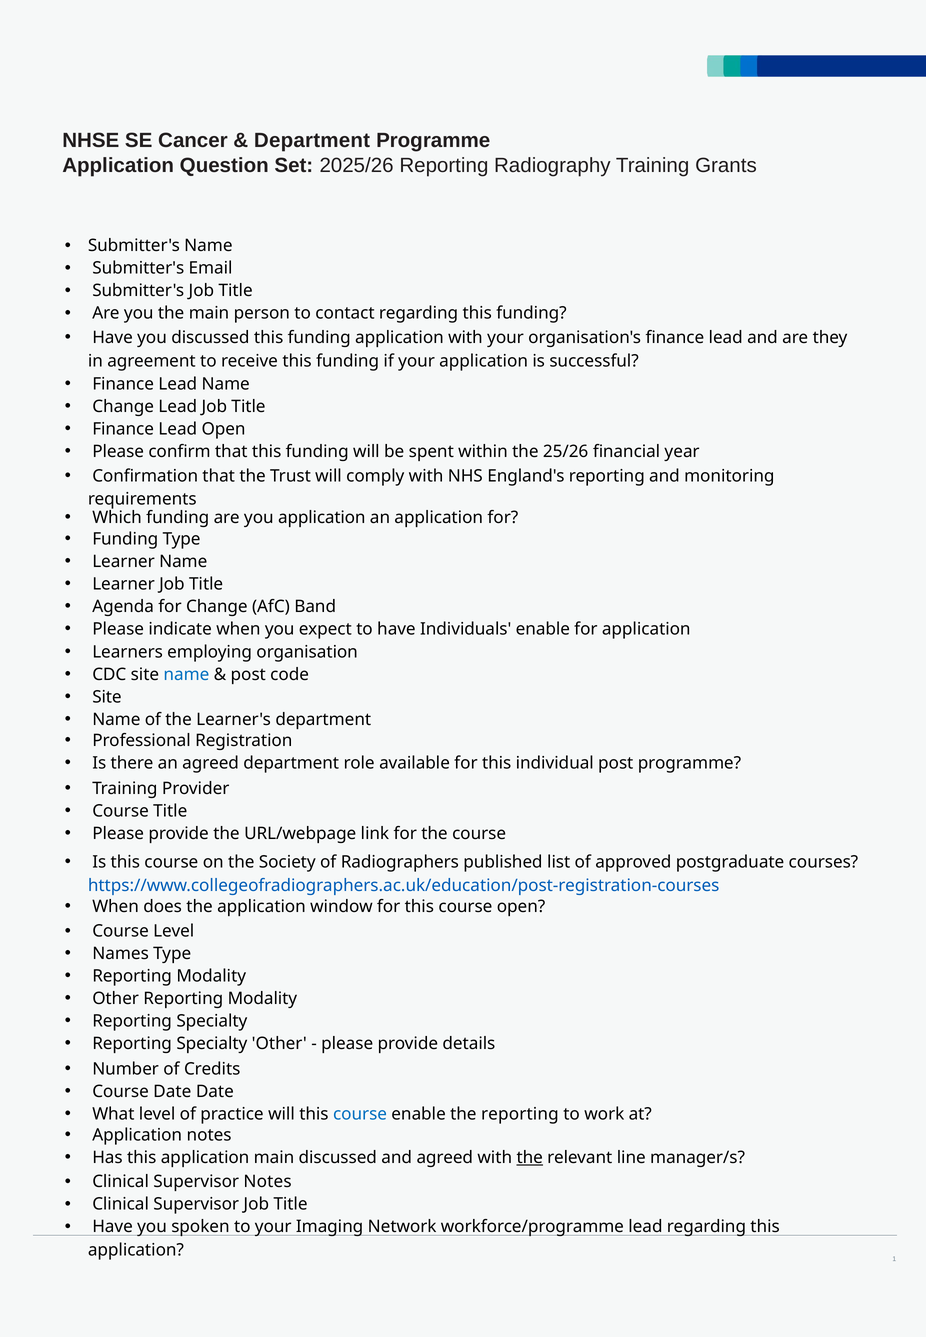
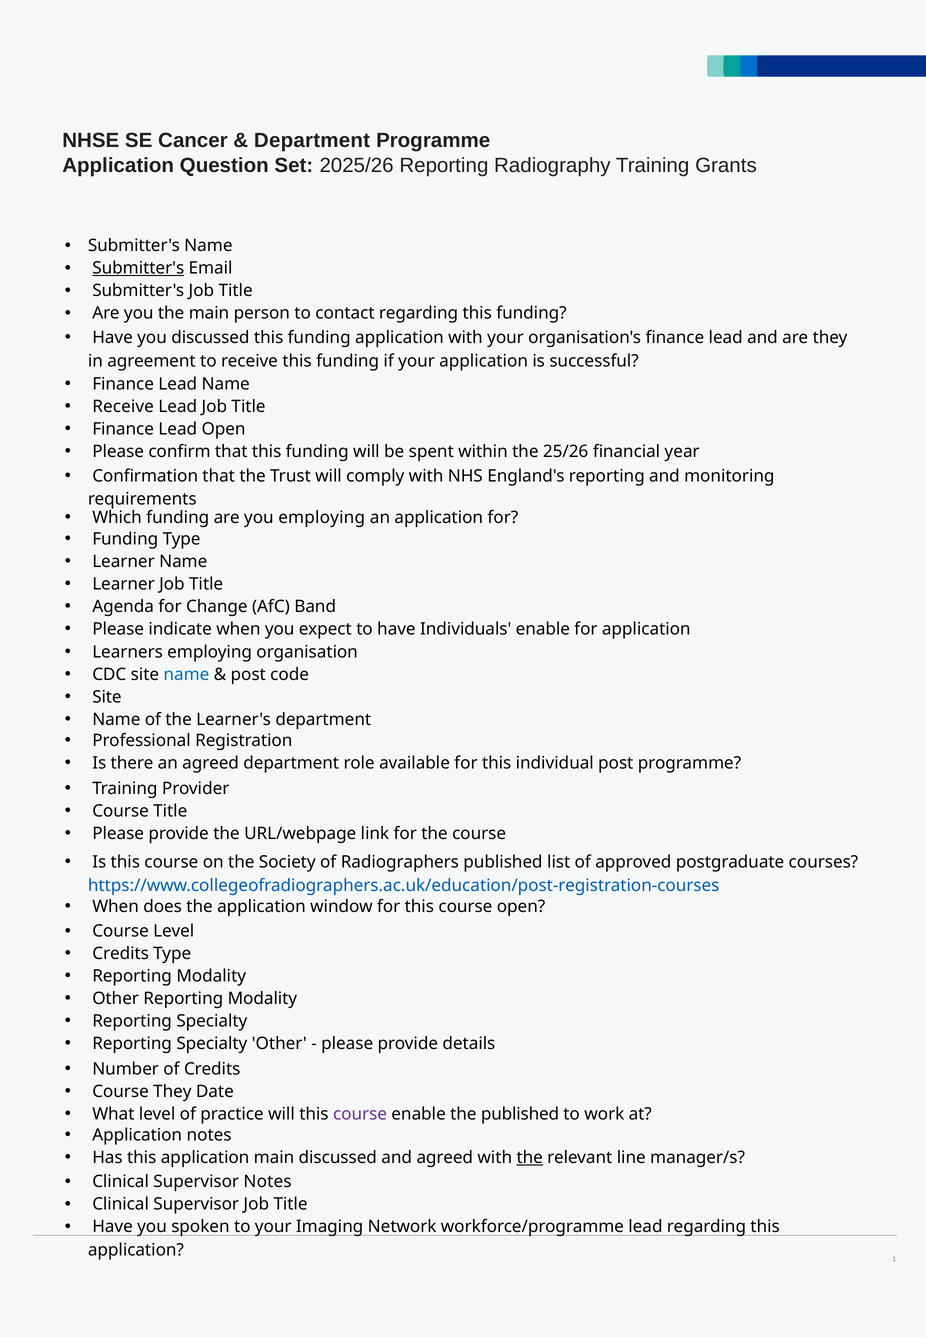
Submitter's underline: none -> present (138, 268)
Change: Change -> Receive (123, 407)
you application: application -> employing (322, 518)
Names: Names -> Credits (121, 954)
Course Date: Date -> They (172, 1092)
course colour: blue -> purple (360, 1114)
the reporting: reporting -> published (520, 1114)
